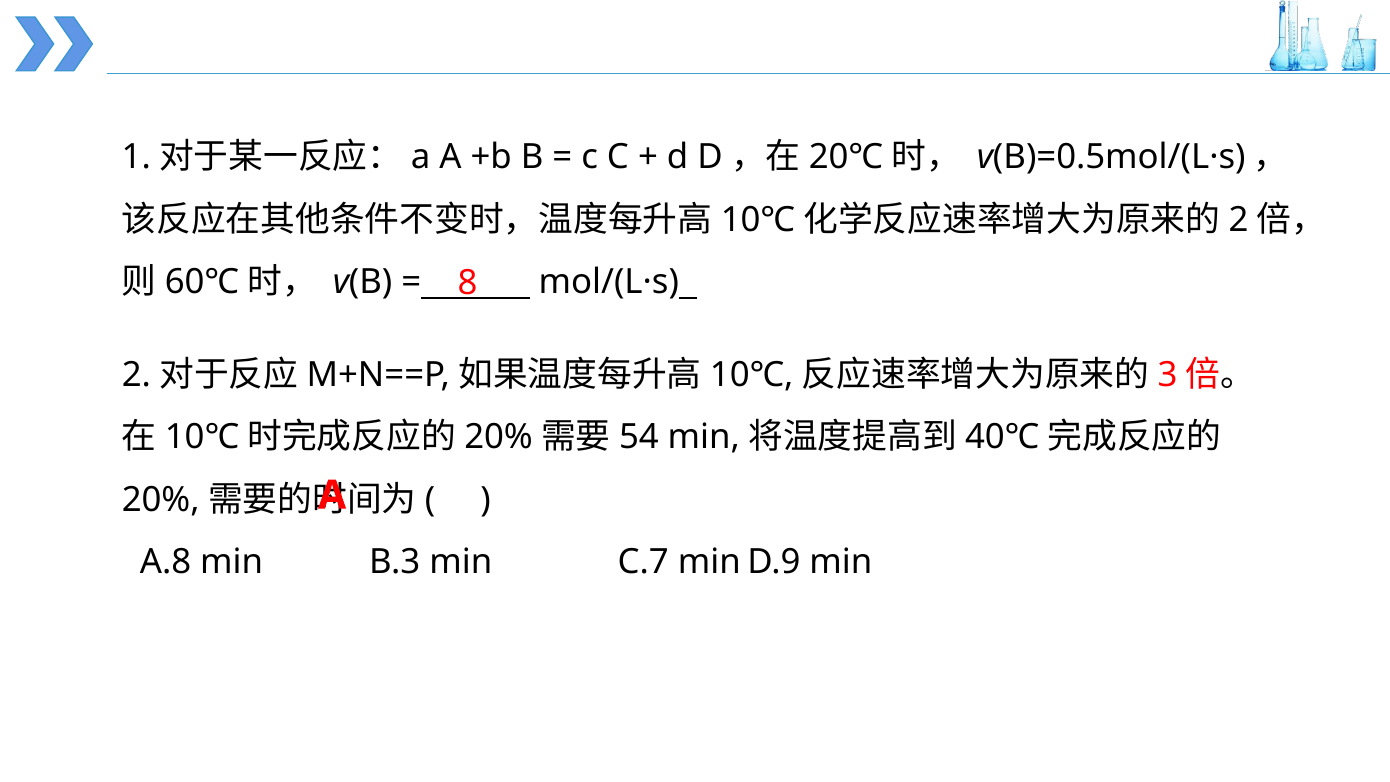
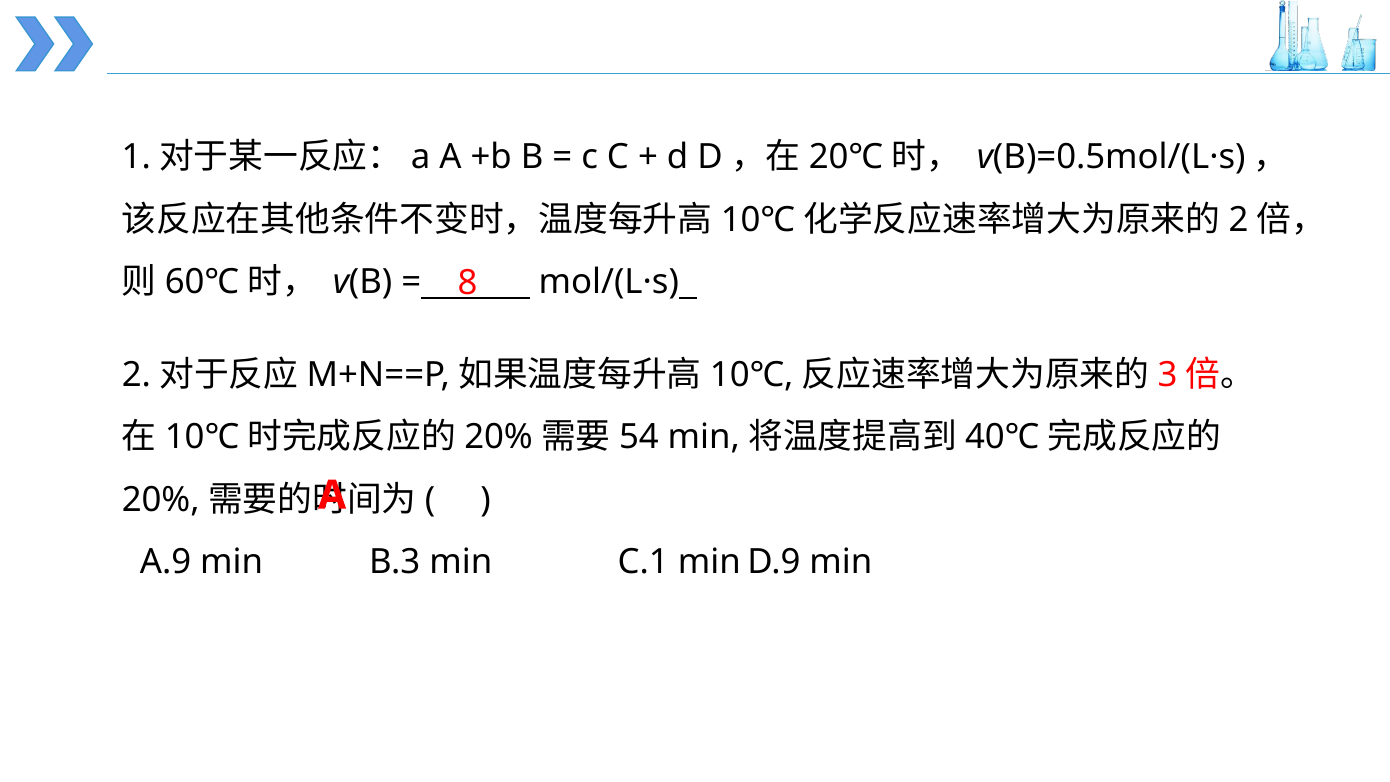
A.8: A.8 -> A.9 (166, 562)
C.7: C.7 -> C.1 (643, 562)
